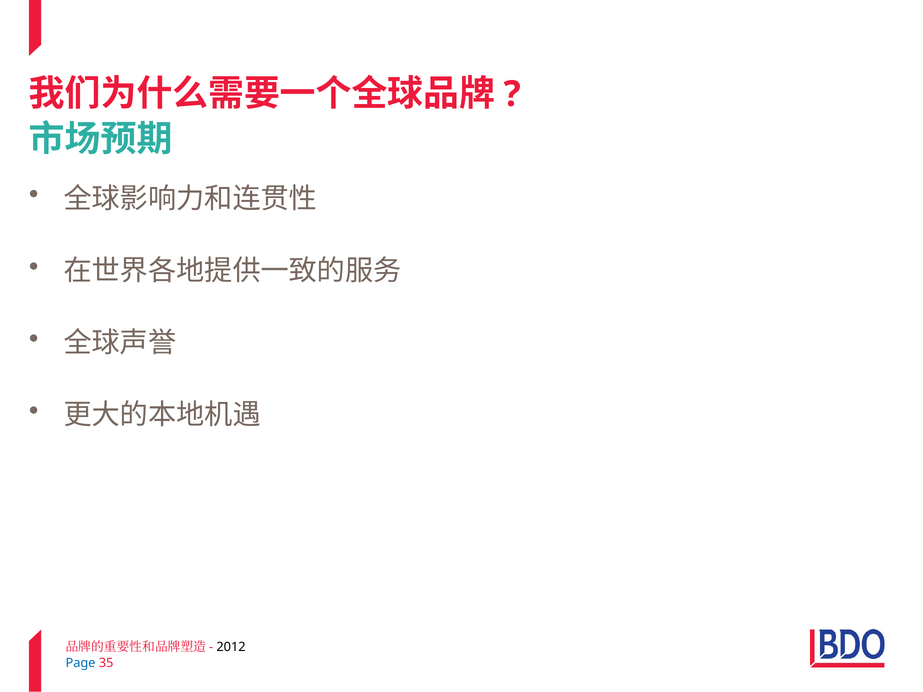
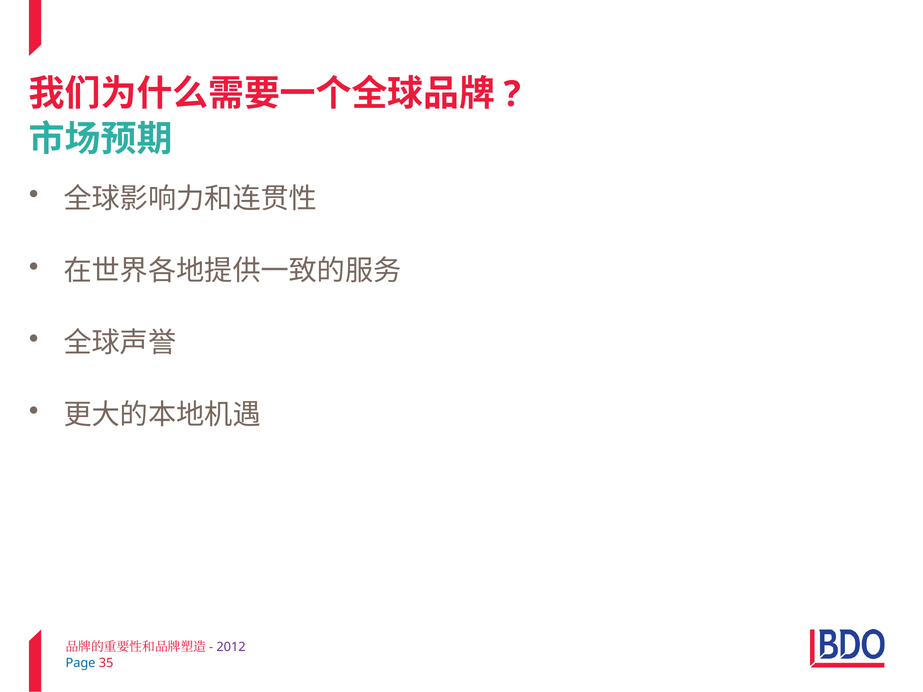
2012 colour: black -> purple (231, 647)
